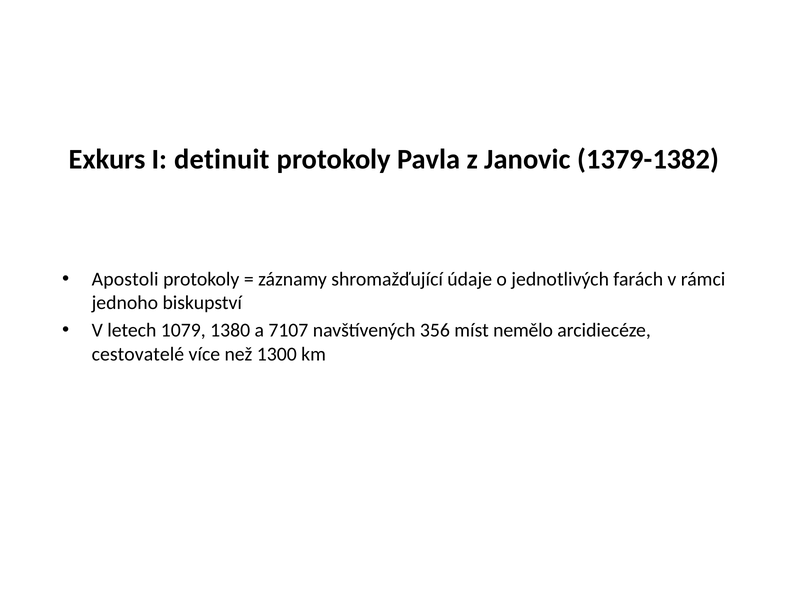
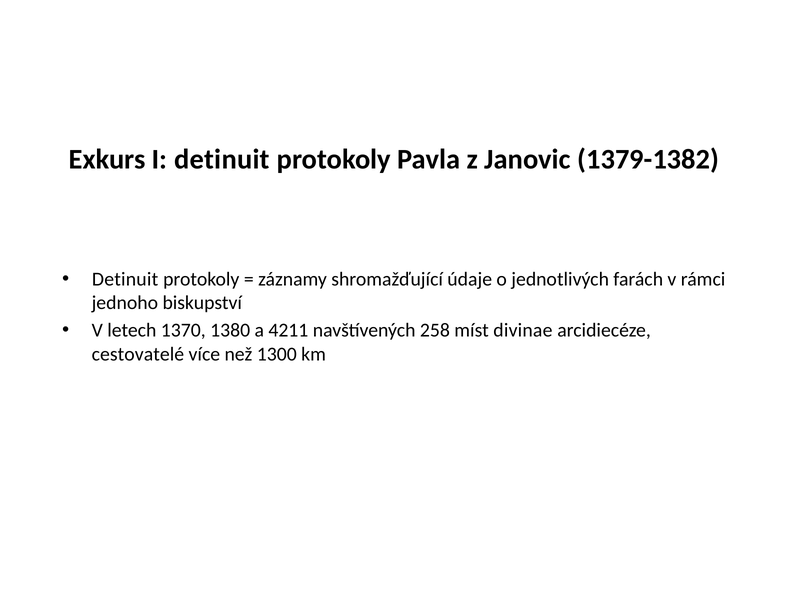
Apostoli: Apostoli -> Detinuit (125, 280)
1079: 1079 -> 1370 (183, 331)
7107: 7107 -> 4211 (288, 331)
356: 356 -> 258 (435, 331)
nemělo: nemělo -> divinae (523, 331)
